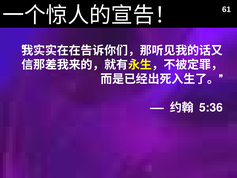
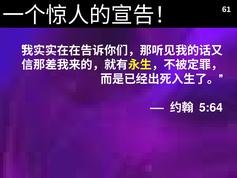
5:36: 5:36 -> 5:64 (211, 107)
